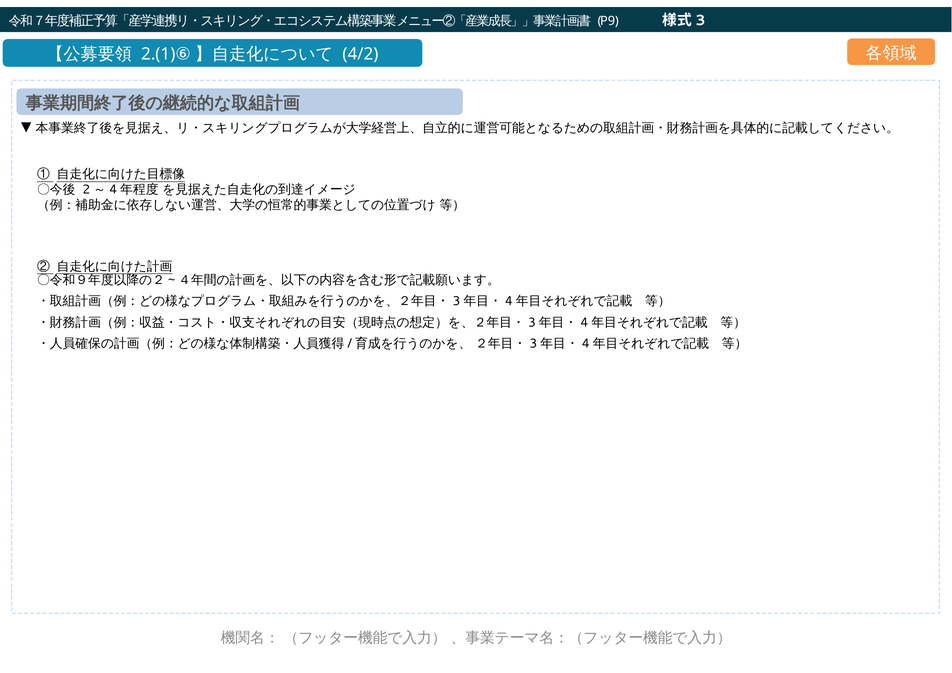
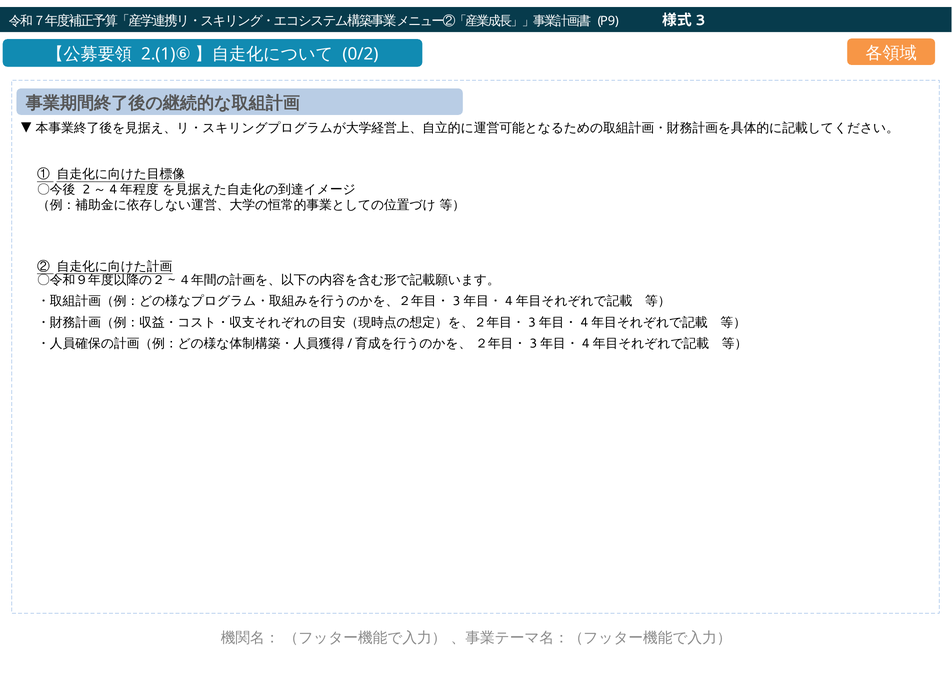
4/2: 4/2 -> 0/2 (360, 54)
